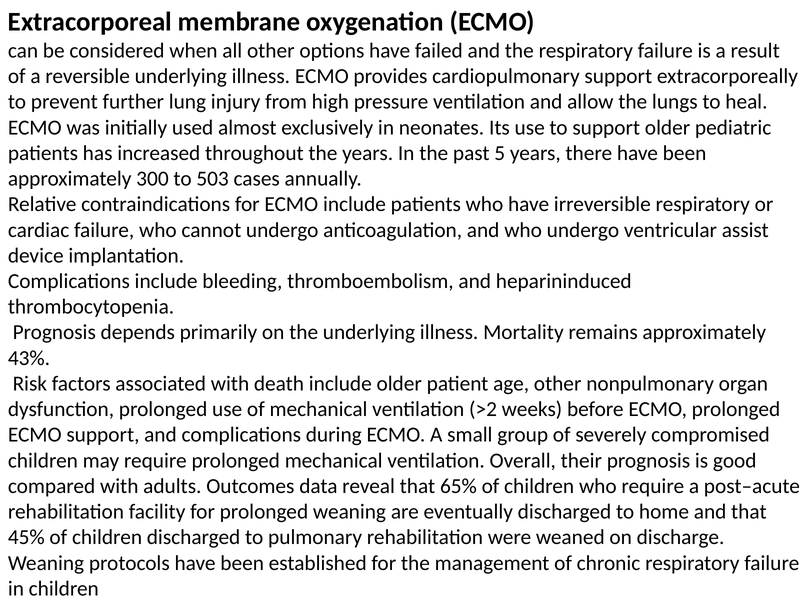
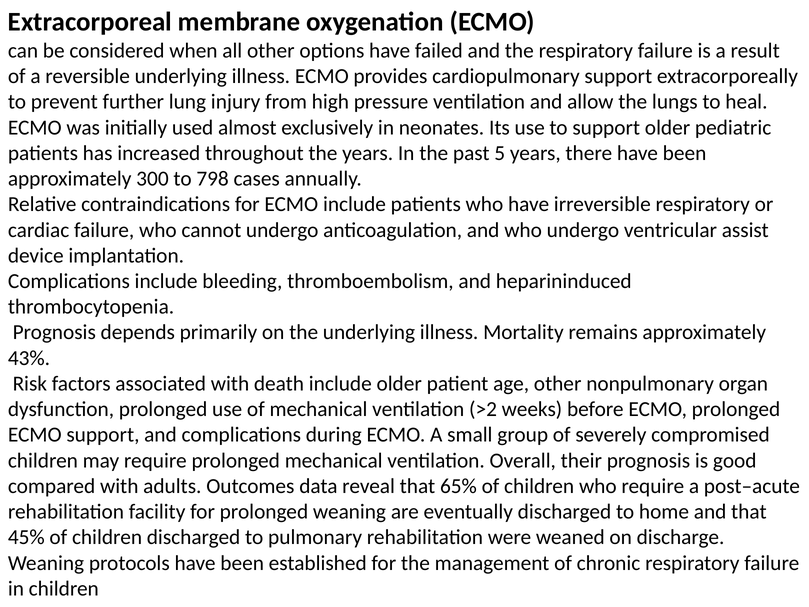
503: 503 -> 798 (213, 179)
